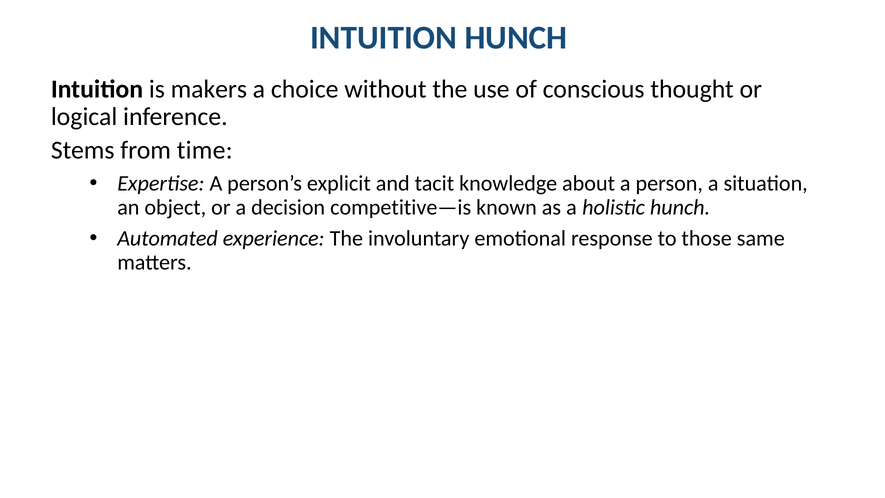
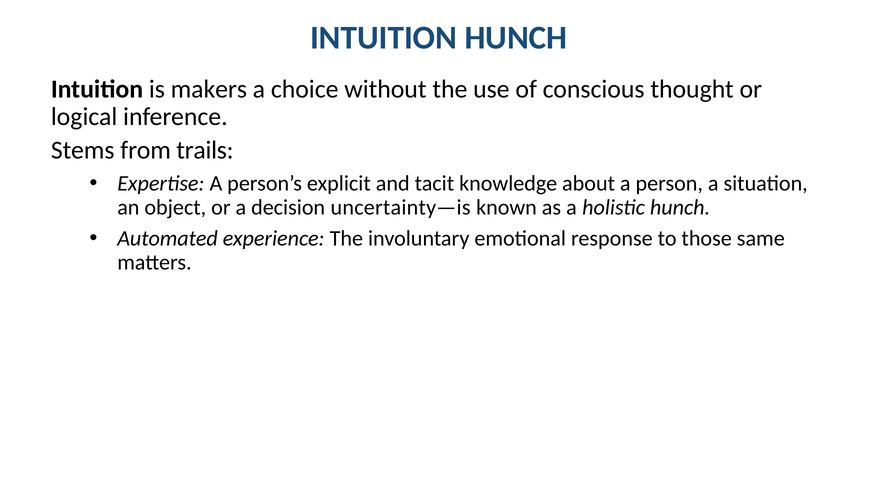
time: time -> trails (205, 150)
competitive—is: competitive—is -> uncertainty—is (401, 207)
